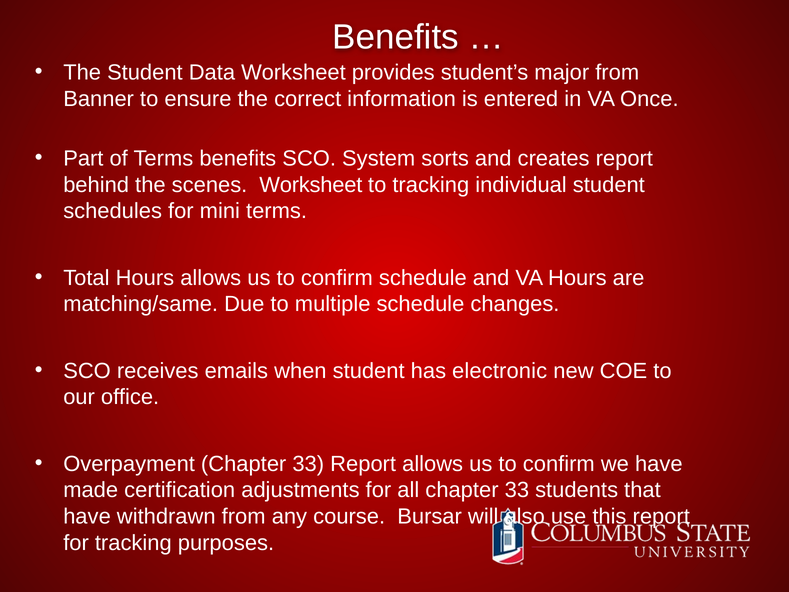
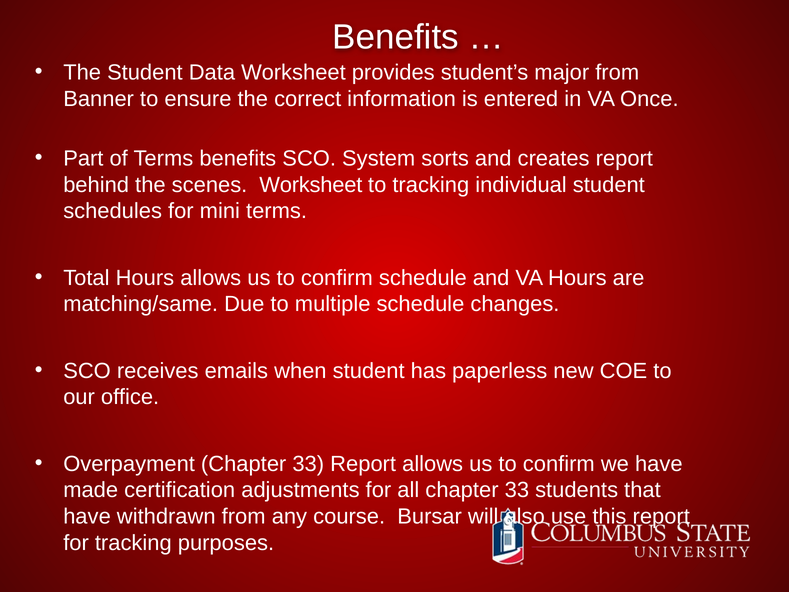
electronic: electronic -> paperless (500, 371)
